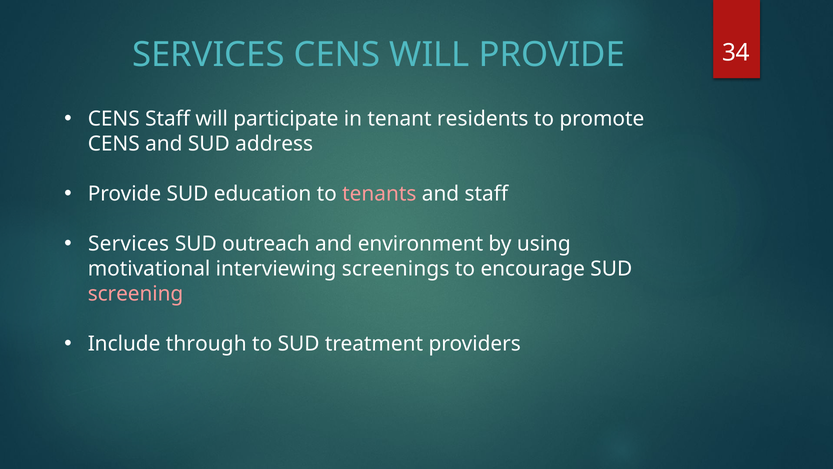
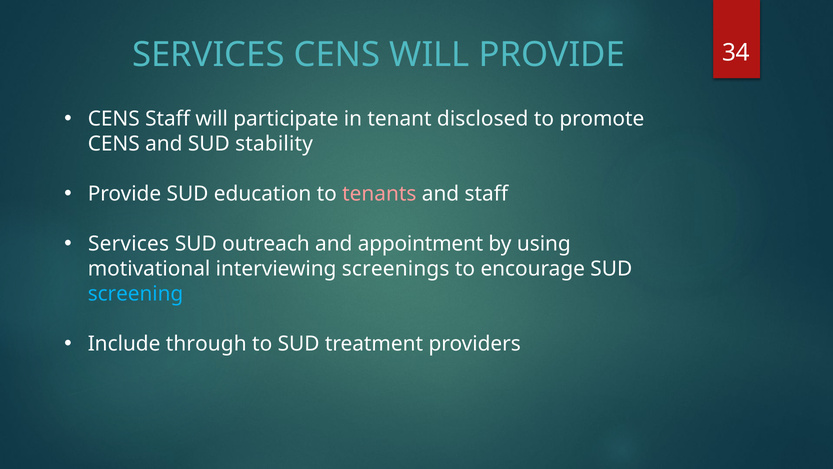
residents: residents -> disclosed (483, 119)
address: address -> stability (274, 144)
environment: environment -> appointment (421, 244)
screening colour: pink -> light blue (136, 294)
